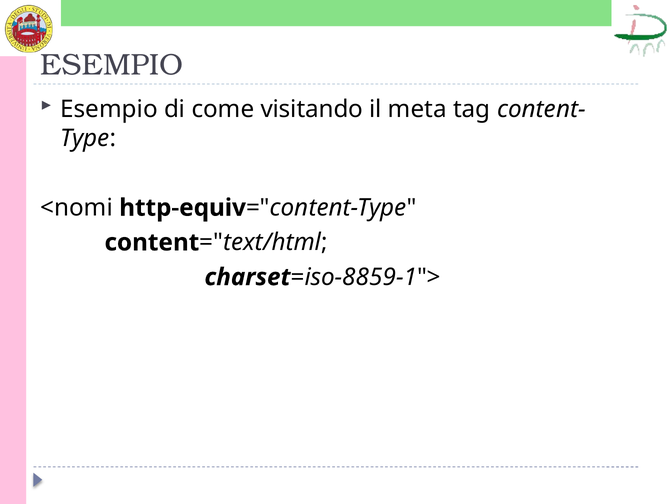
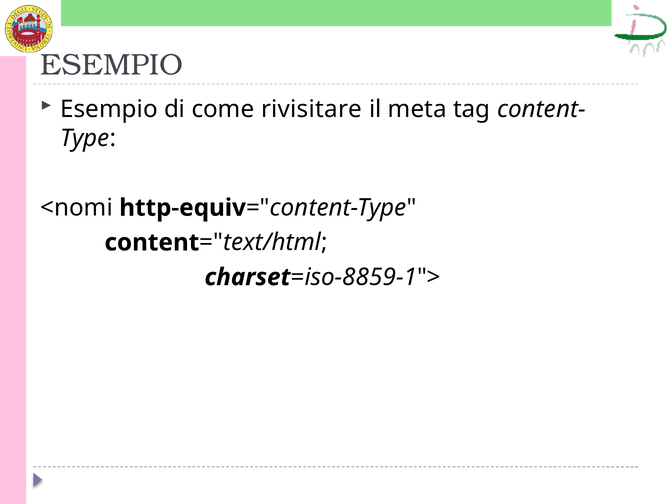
visitando: visitando -> rivisitare (312, 109)
